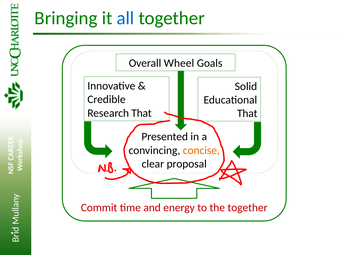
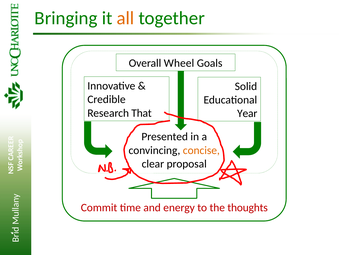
all colour: blue -> orange (125, 18)
That: That -> Year (247, 113)
the together: together -> thoughts (248, 208)
